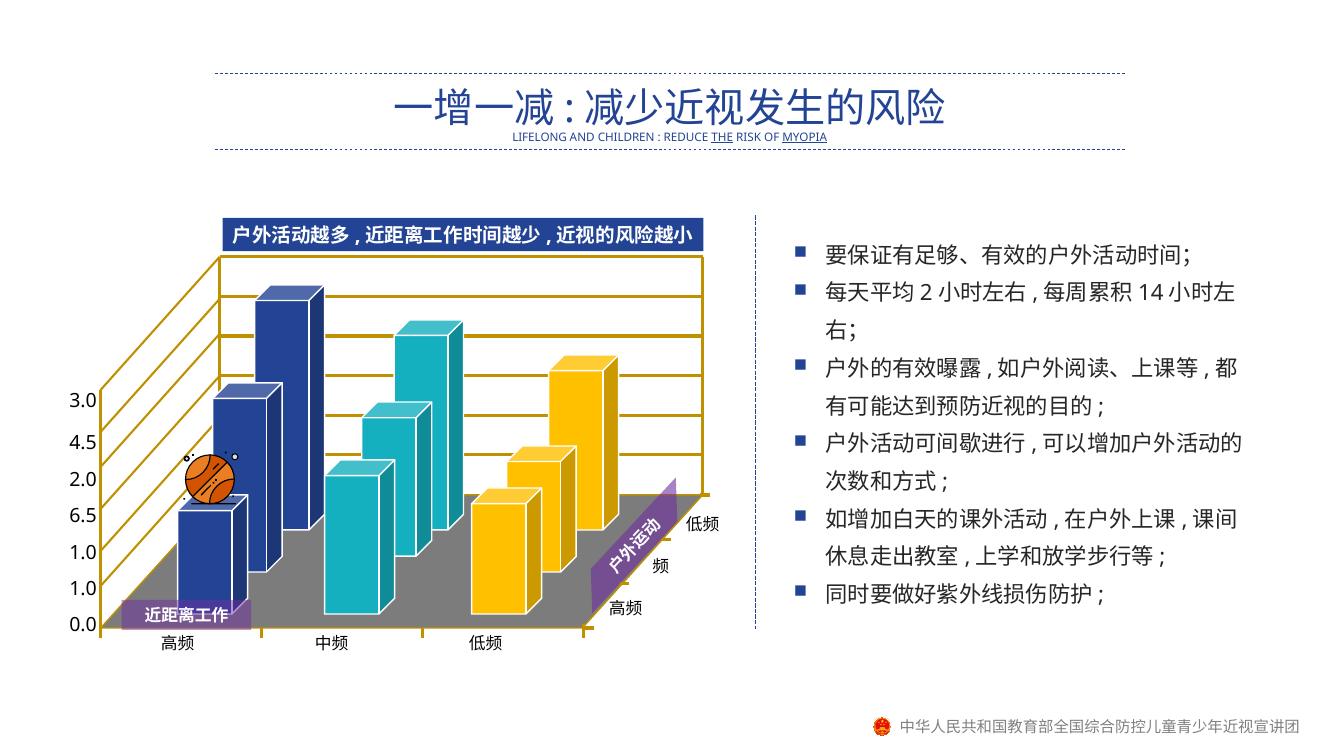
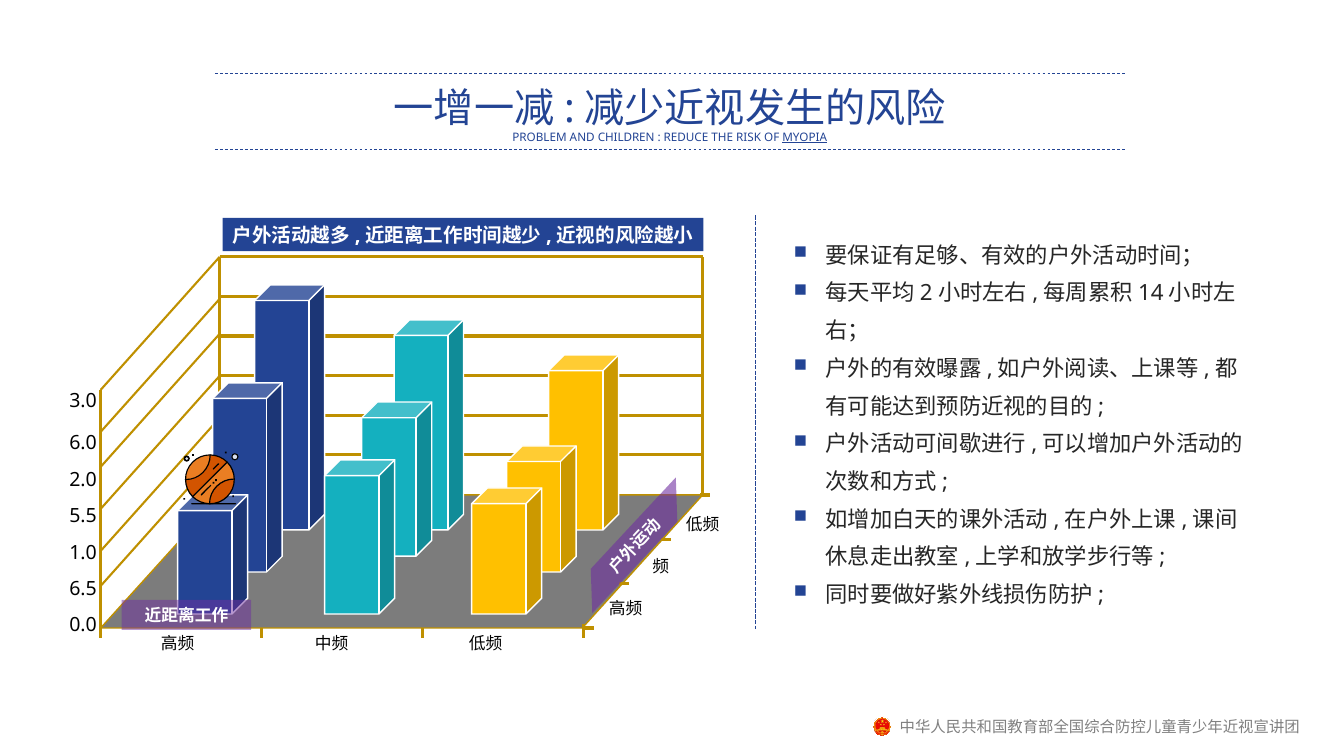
LIFELONG: LIFELONG -> PROBLEM (540, 137)
THE underline: present -> none (722, 137)
4.5: 4.5 -> 6.0 (83, 443)
6.5: 6.5 -> 5.5 (83, 516)
1.0: 1.0 -> 6.5 (83, 589)
